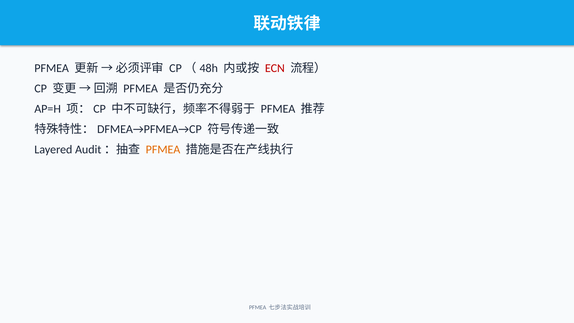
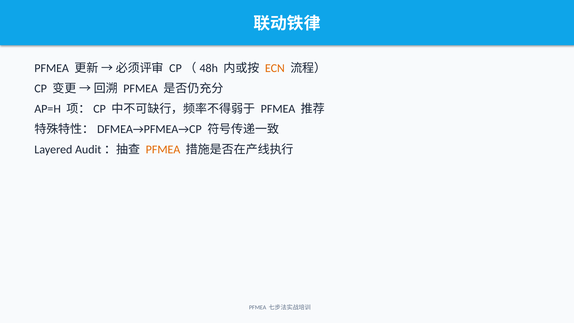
ECN colour: red -> orange (275, 68)
